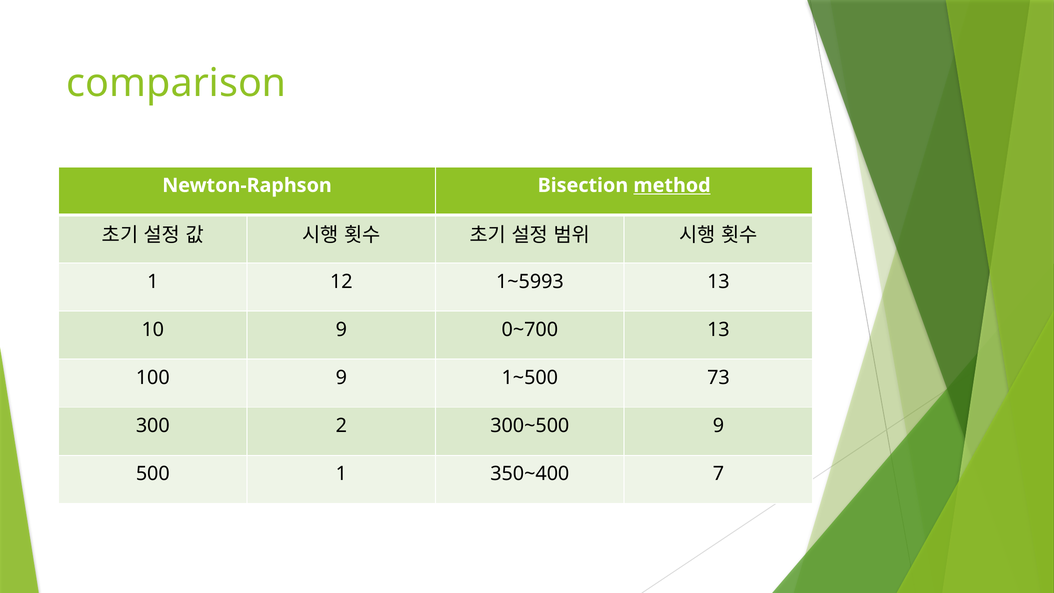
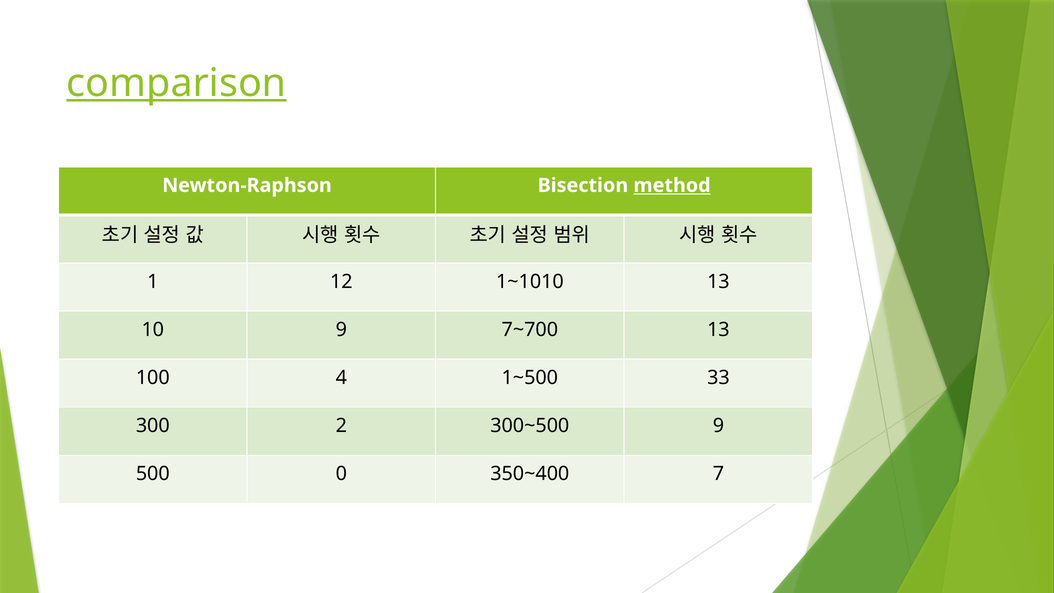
comparison underline: none -> present (176, 83)
1~5993: 1~5993 -> 1~1010 (530, 281)
0~700: 0~700 -> 7~700 (530, 330)
100 9: 9 -> 4 (341, 378)
73: 73 -> 33 (718, 378)
500 1: 1 -> 0 (341, 474)
